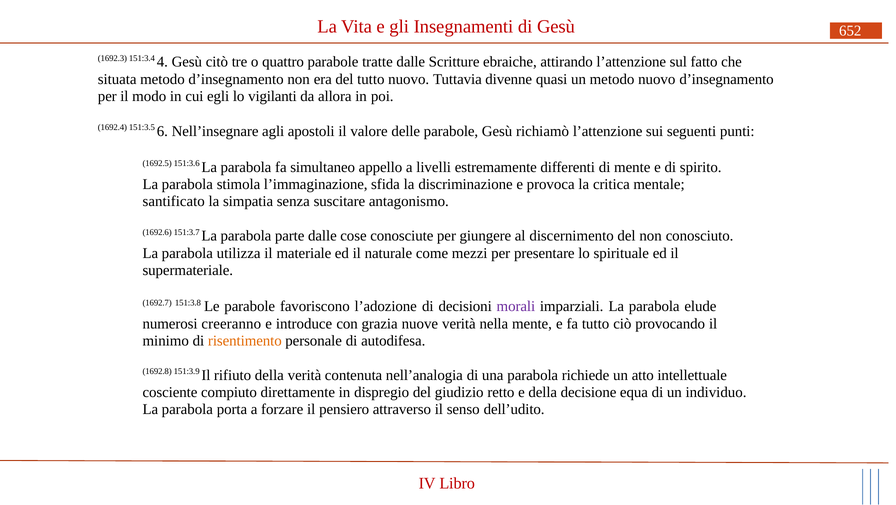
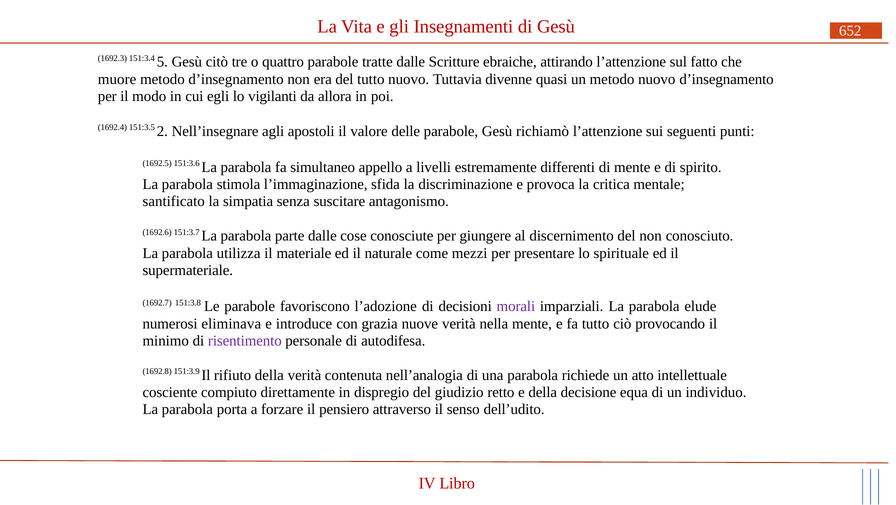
4: 4 -> 5 (162, 62)
situata: situata -> muore (117, 79)
6: 6 -> 2 (162, 131)
creeranno: creeranno -> eliminava (231, 323)
risentimento colour: orange -> purple (245, 341)
